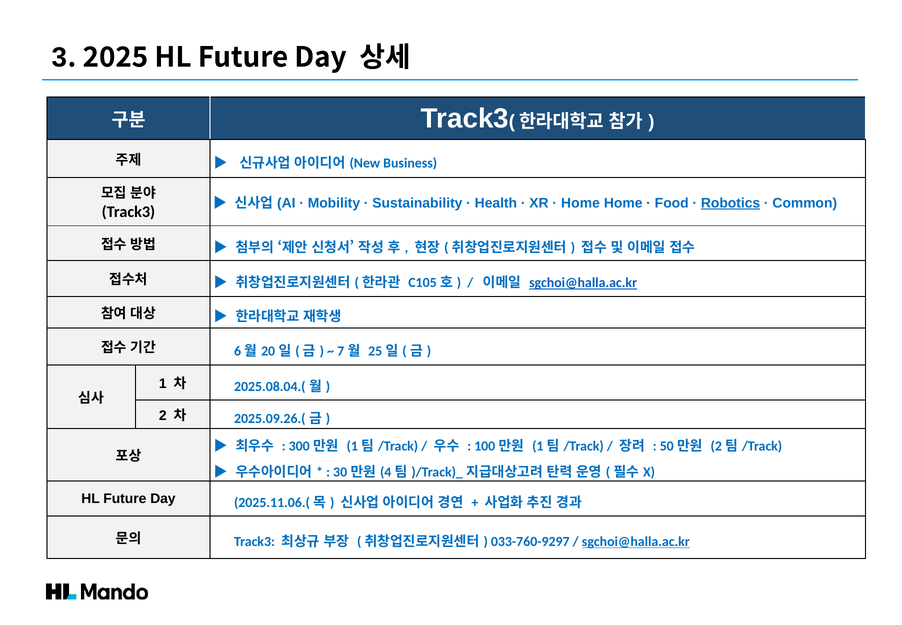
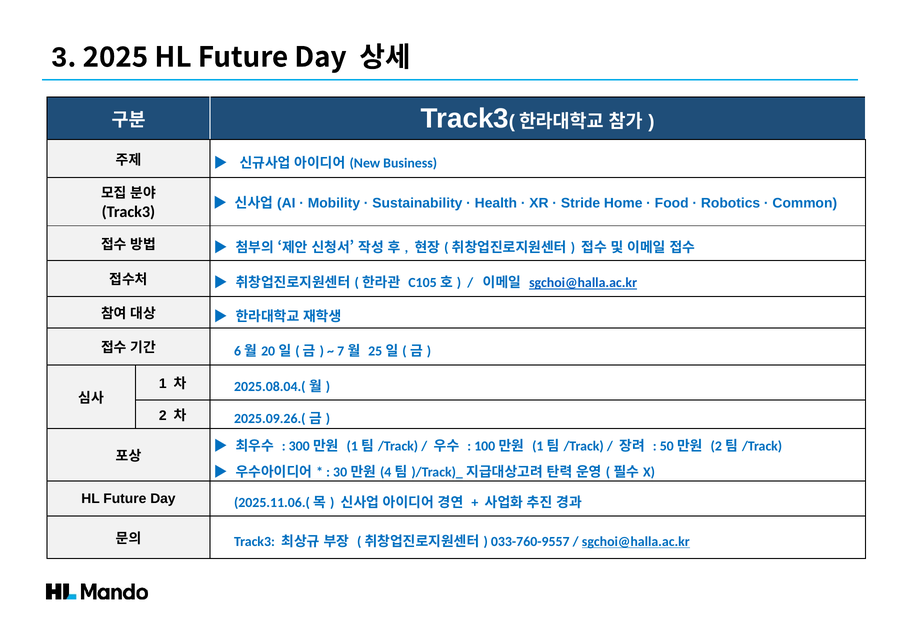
Home: Home -> Stride (581, 203)
Robotics underline: present -> none (731, 203)
033-760-9297: 033-760-9297 -> 033-760-9557 (530, 541)
